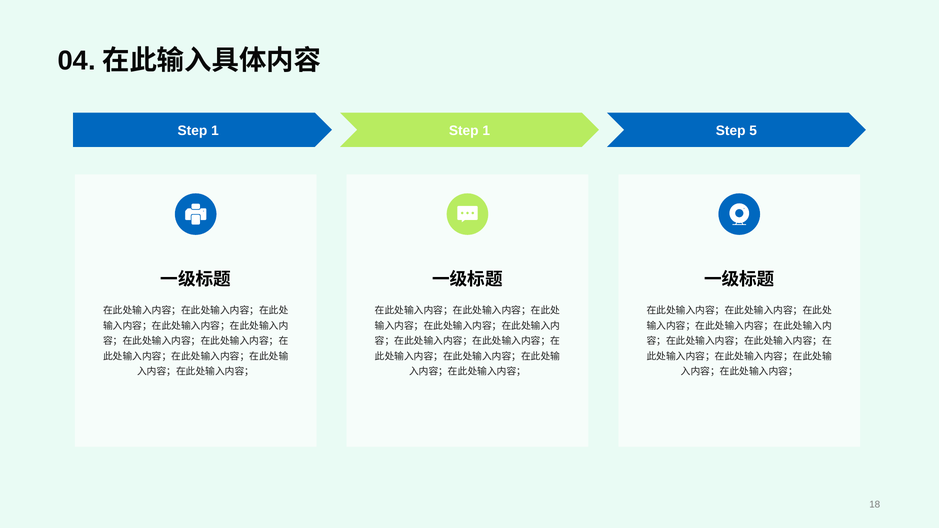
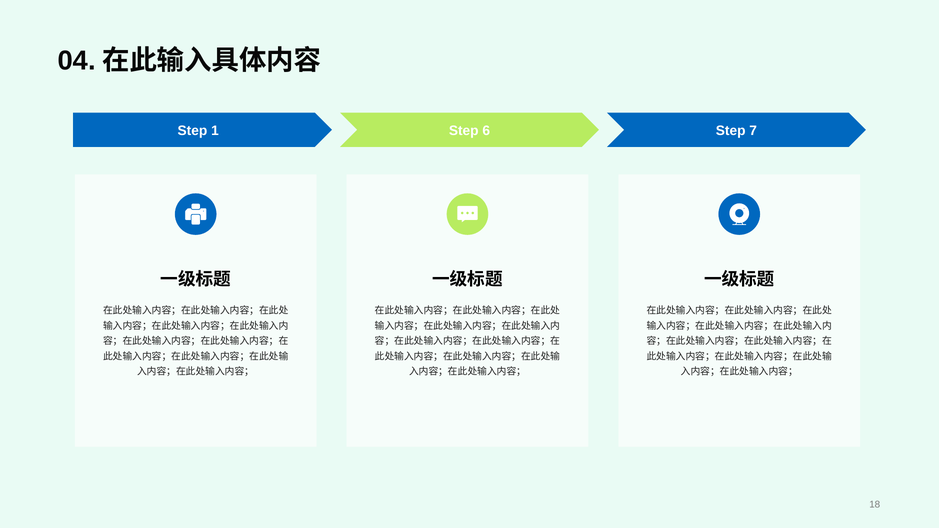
1 Step 1: 1 -> 6 (486, 131)
5: 5 -> 7 (753, 131)
